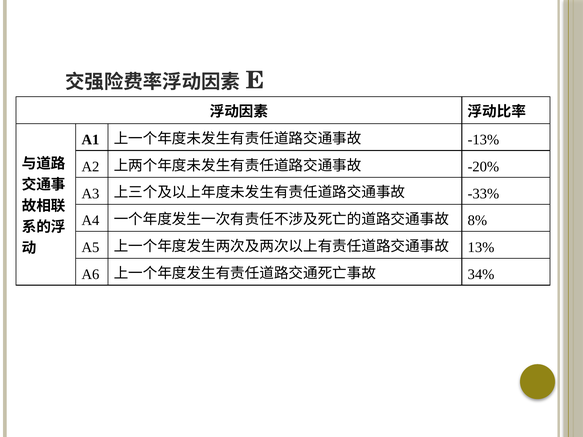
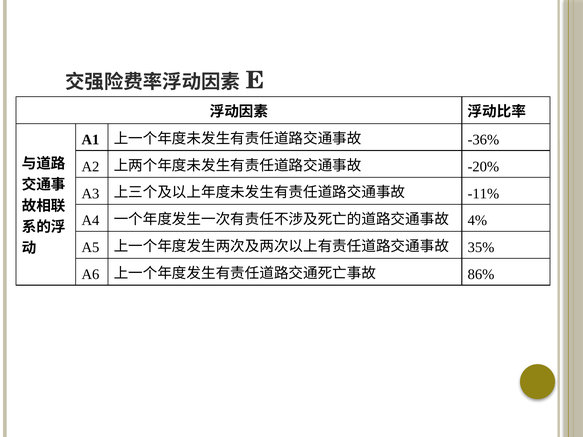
-13%: -13% -> -36% (483, 140)
-33%: -33% -> -11% (483, 194)
8%: 8% -> 4% (477, 221)
13%: 13% -> 35% (481, 248)
34%: 34% -> 86% (481, 274)
